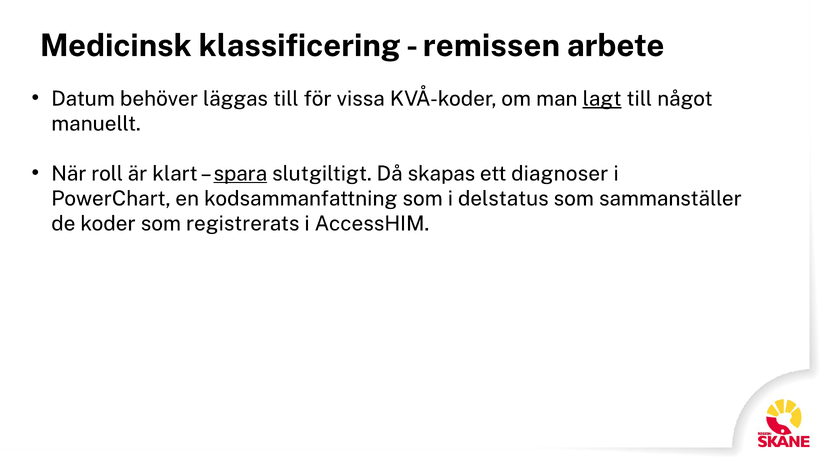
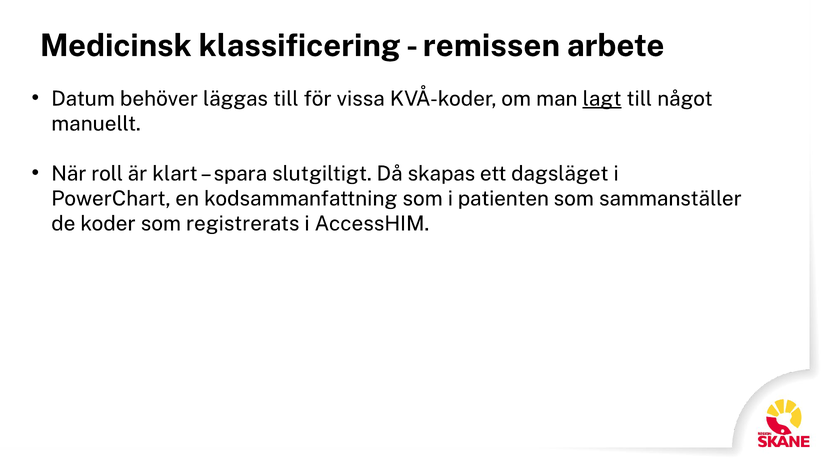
spara underline: present -> none (240, 174)
diagnoser: diagnoser -> dagsläget (560, 174)
delstatus: delstatus -> patienten (503, 199)
